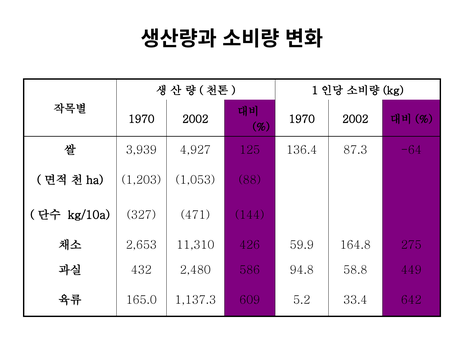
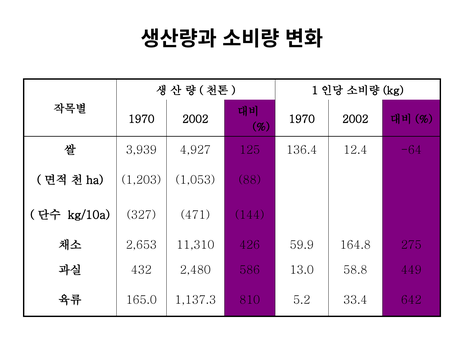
87.3: 87.3 -> 12.4 (355, 150)
94.8: 94.8 -> 13.0 (302, 270)
609: 609 -> 810 (250, 300)
